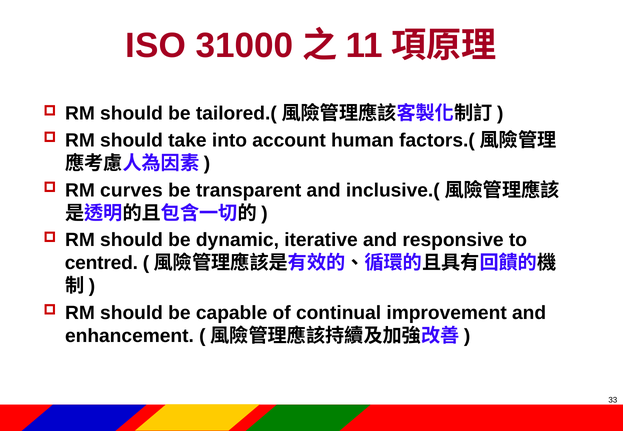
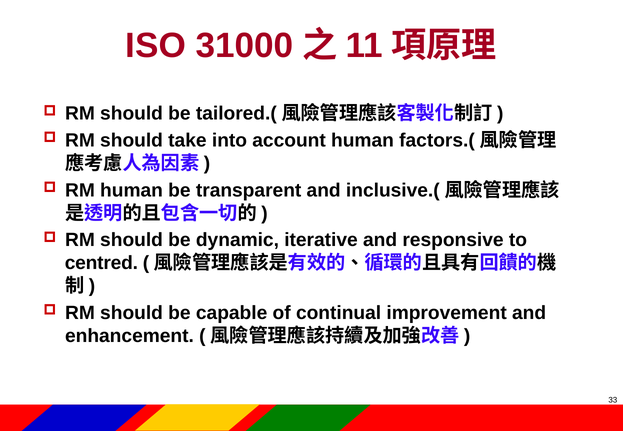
RM curves: curves -> human (132, 190)
